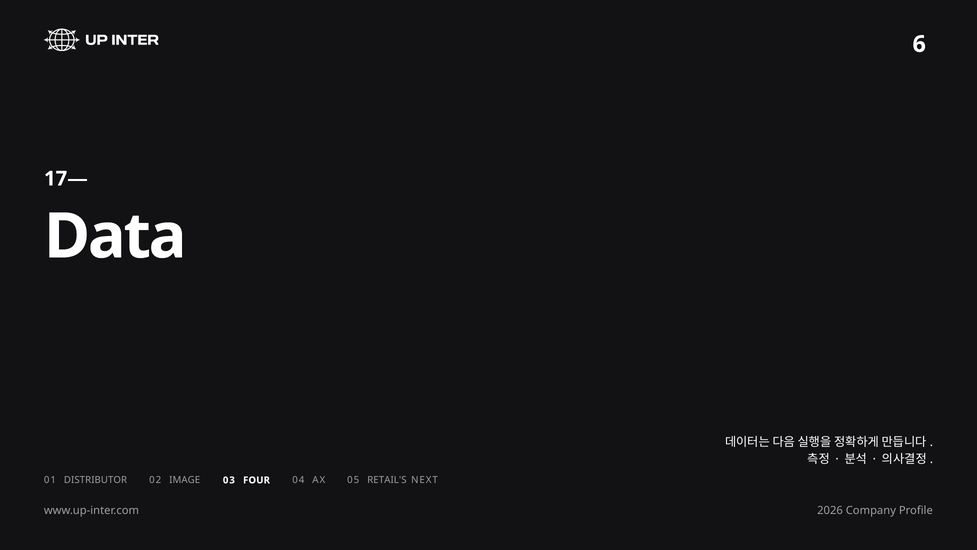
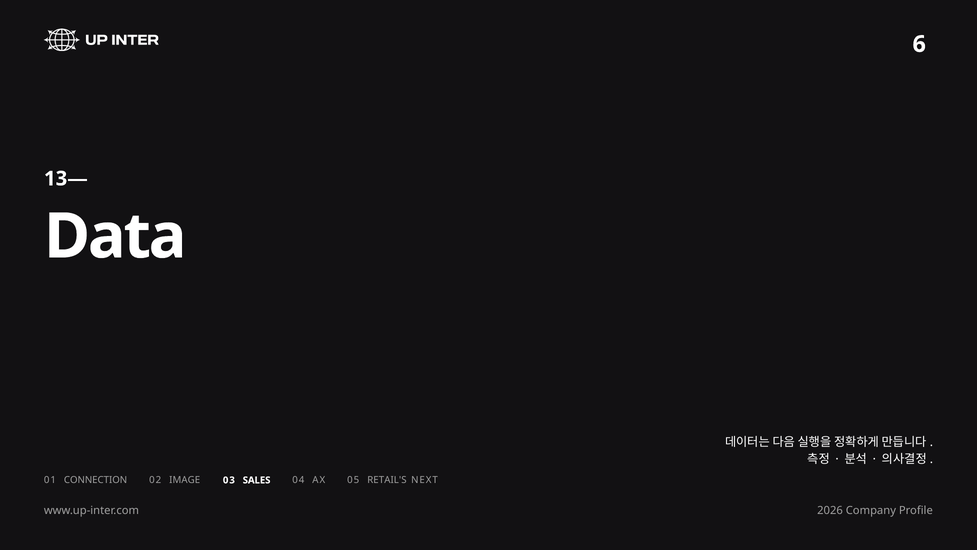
17—: 17— -> 13— (66, 179)
DISTRIBUTOR: DISTRIBUTOR -> CONNECTION (96, 480)
FOUR: FOUR -> SALES (257, 480)
